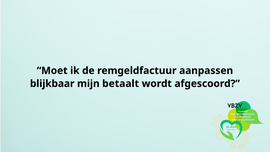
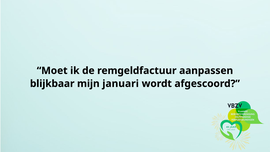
betaalt: betaalt -> januari (121, 84)
